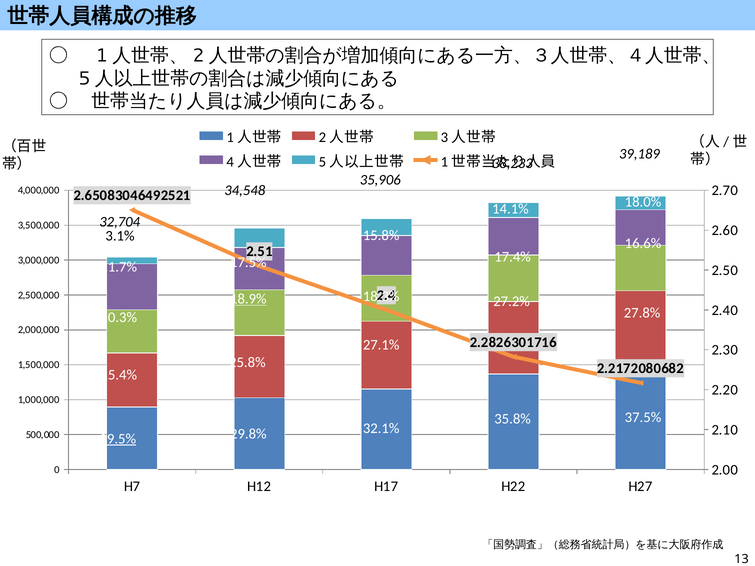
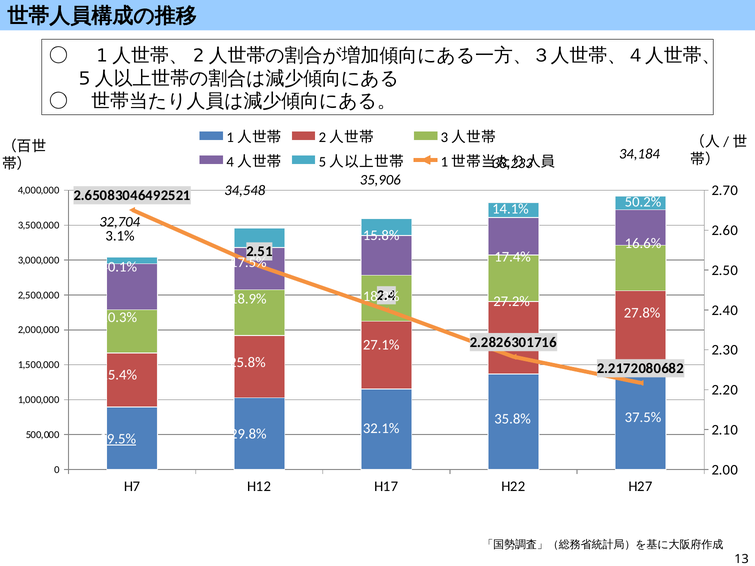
39,189: 39,189 -> 34,184 (639, 154)
18.0%: 18.0% -> 50.2% (643, 202)
11.7%: 11.7% -> 40.1% (119, 267)
18.9% underline: present -> none (248, 299)
